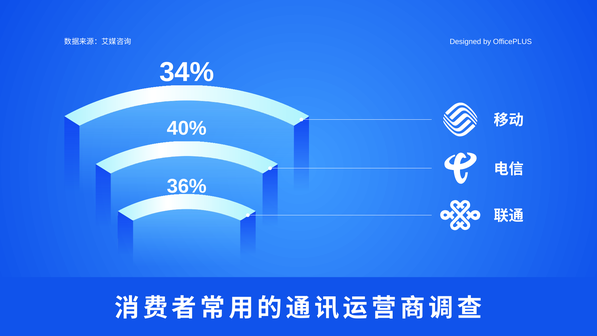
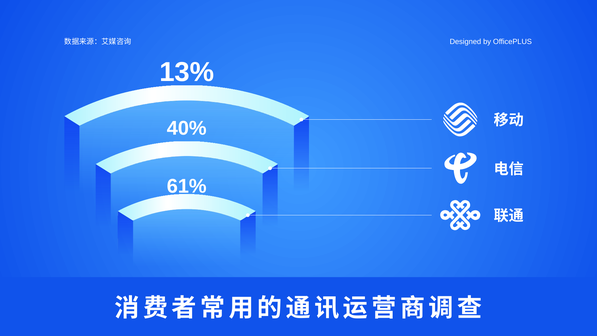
34%: 34% -> 13% (187, 72)
36%: 36% -> 61% (187, 186)
